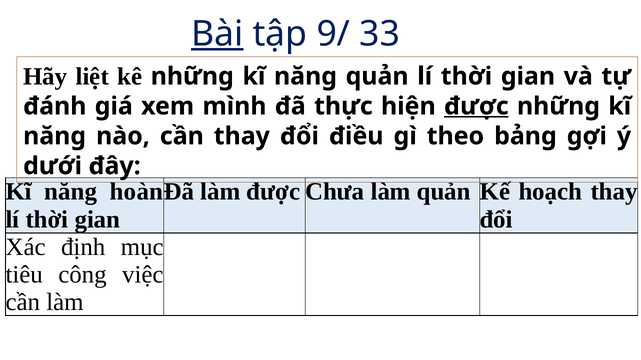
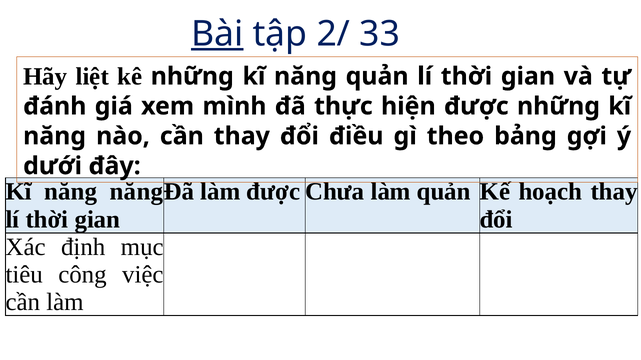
9/: 9/ -> 2/ (333, 34)
được underline: present -> none (476, 106)
năng hoàn: hoàn -> năng (136, 192)
